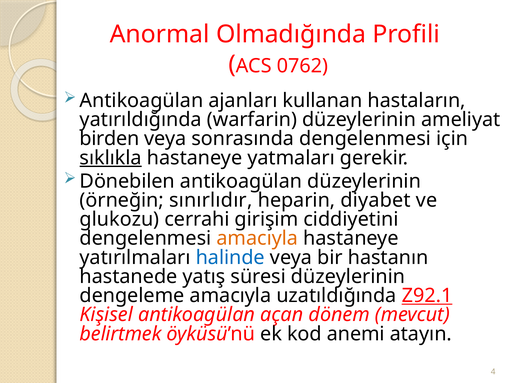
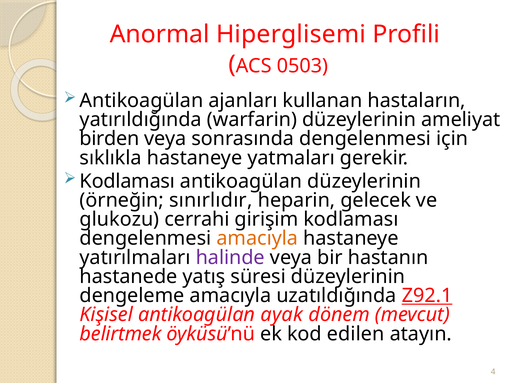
Olmadığında: Olmadığında -> Hiperglisemi (291, 34)
0762: 0762 -> 0503 (302, 66)
sıklıkla underline: present -> none (111, 158)
Dönebilen: Dönebilen -> Kodlaması (127, 181)
diyabet: diyabet -> gelecek (376, 200)
girişim ciddiyetini: ciddiyetini -> kodlaması (351, 219)
halinde colour: blue -> purple (230, 257)
açan: açan -> ayak (282, 314)
anemi: anemi -> edilen (356, 333)
